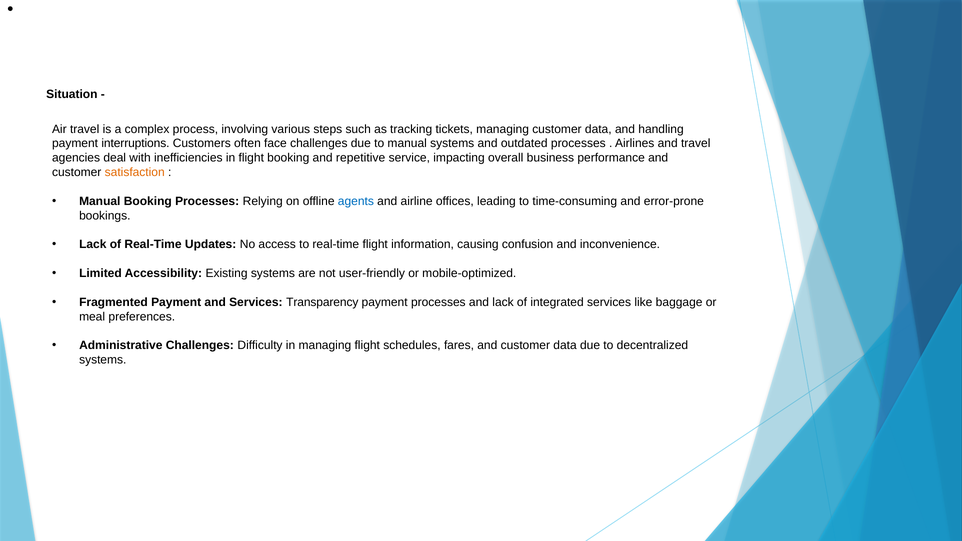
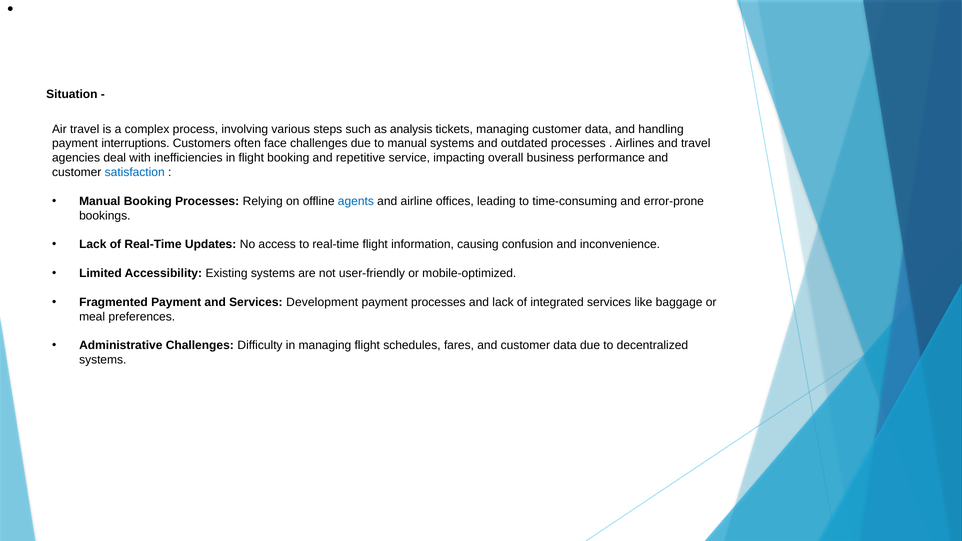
tracking: tracking -> analysis (411, 129)
satisfaction colour: orange -> blue (135, 172)
Transparency: Transparency -> Development (322, 302)
